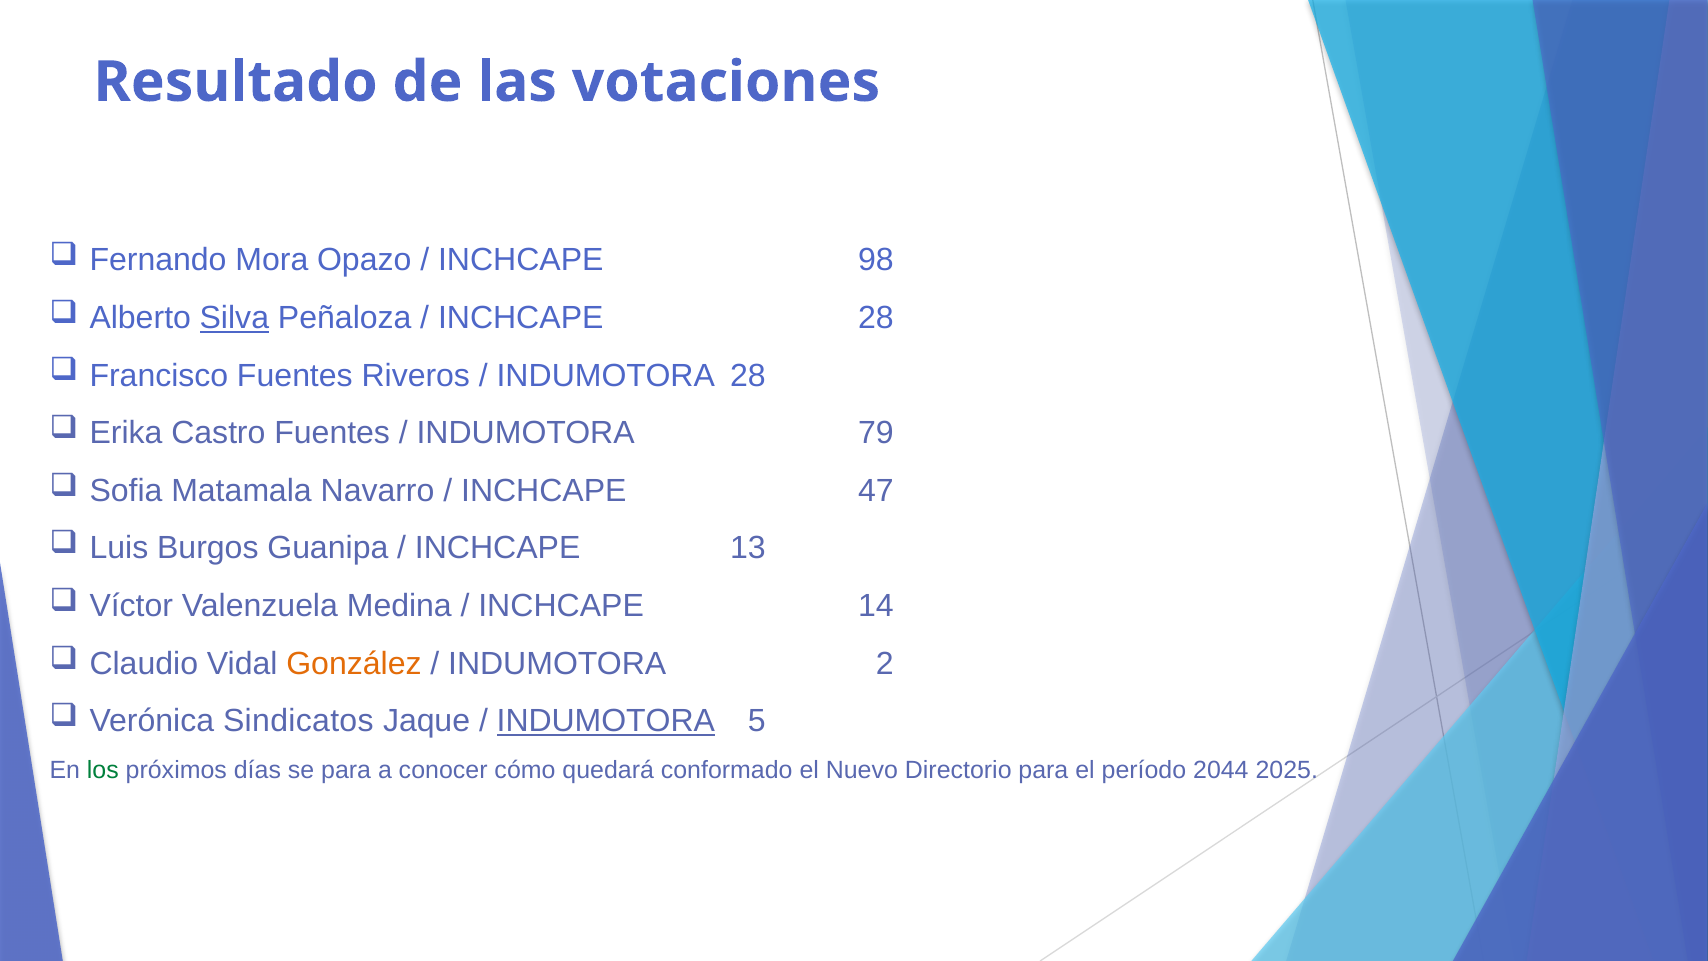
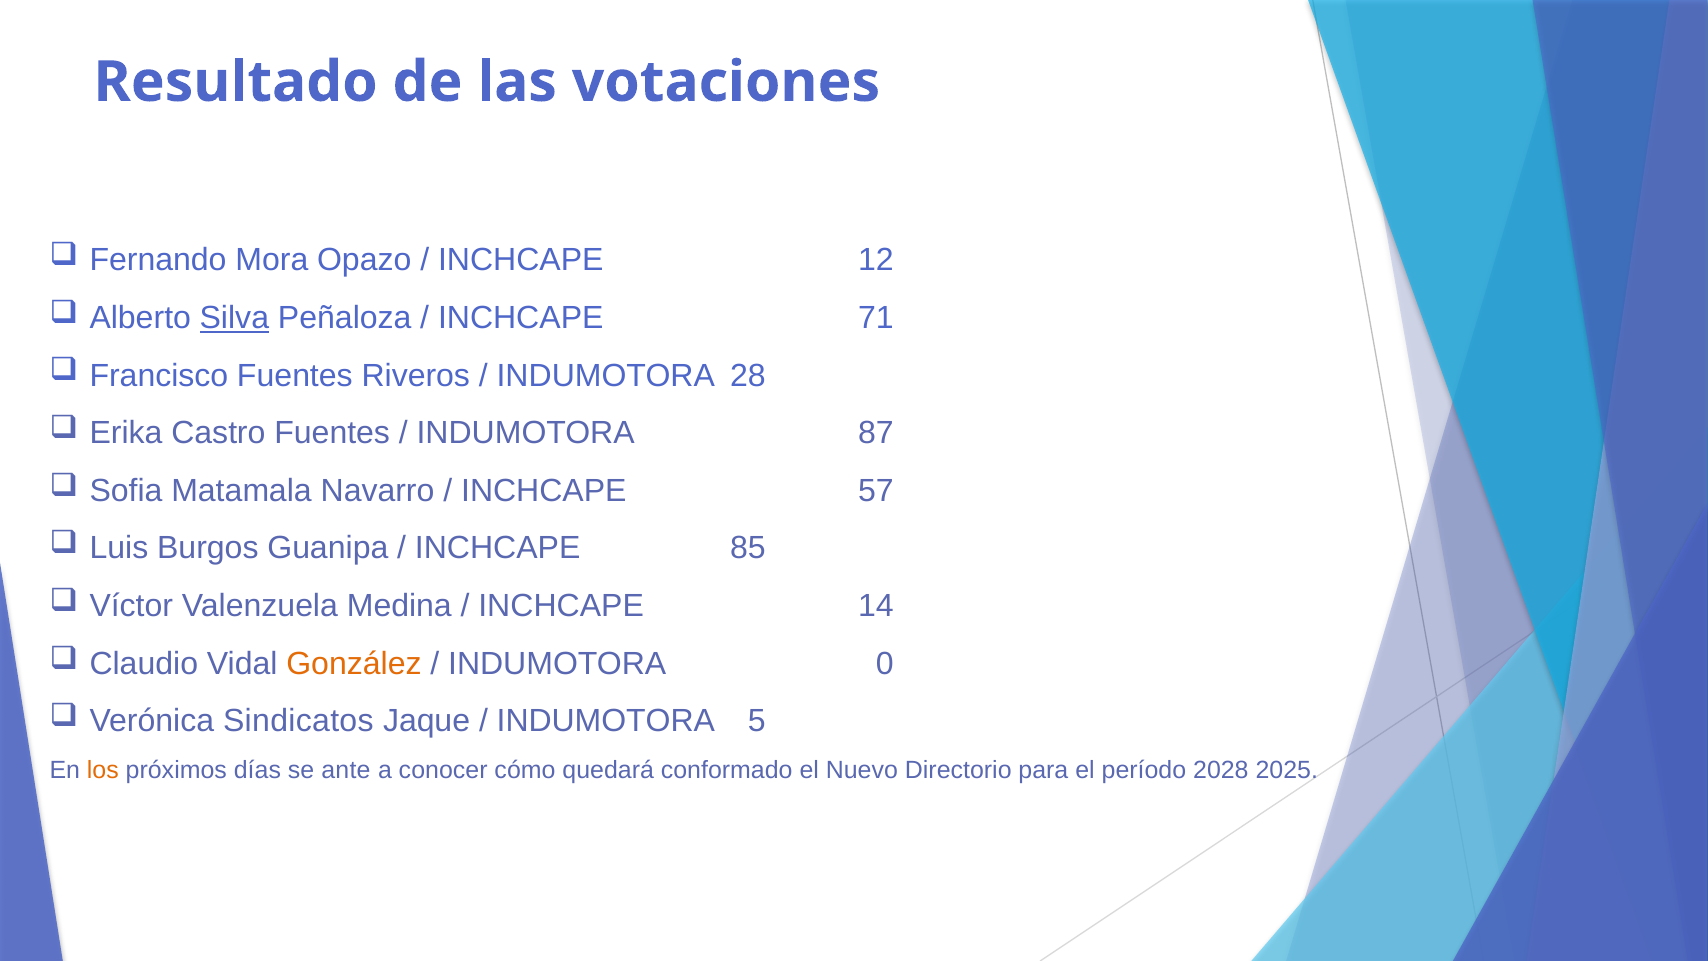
98: 98 -> 12 (876, 260)
INCHCAPE 28: 28 -> 71 (876, 318)
79: 79 -> 87 (876, 433)
47: 47 -> 57 (876, 491)
13: 13 -> 85 (748, 548)
2: 2 -> 0 (885, 664)
INDUMOTORA underline: present -> none (606, 721)
los colour: green -> orange (103, 770)
se para: para -> ante (346, 770)
2044: 2044 -> 2028 (1221, 770)
